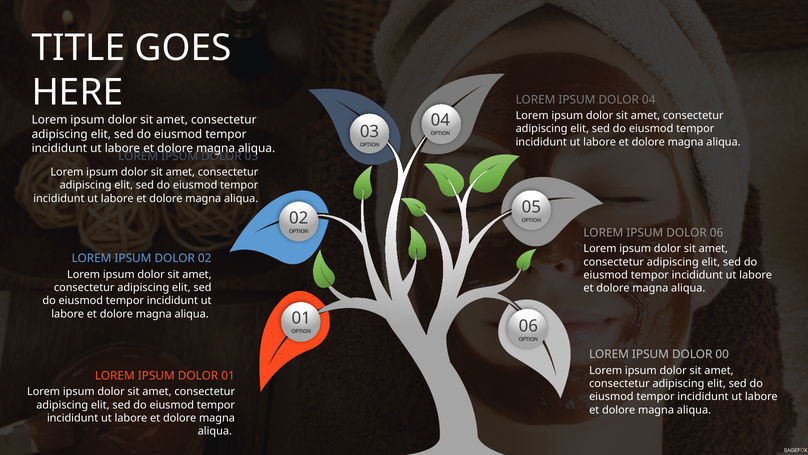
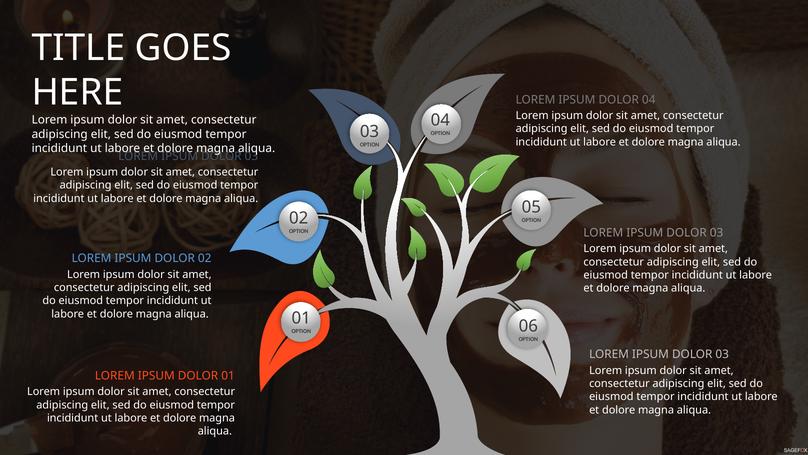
06: 06 -> 03 (717, 233)
00: 00 -> 03 (722, 354)
